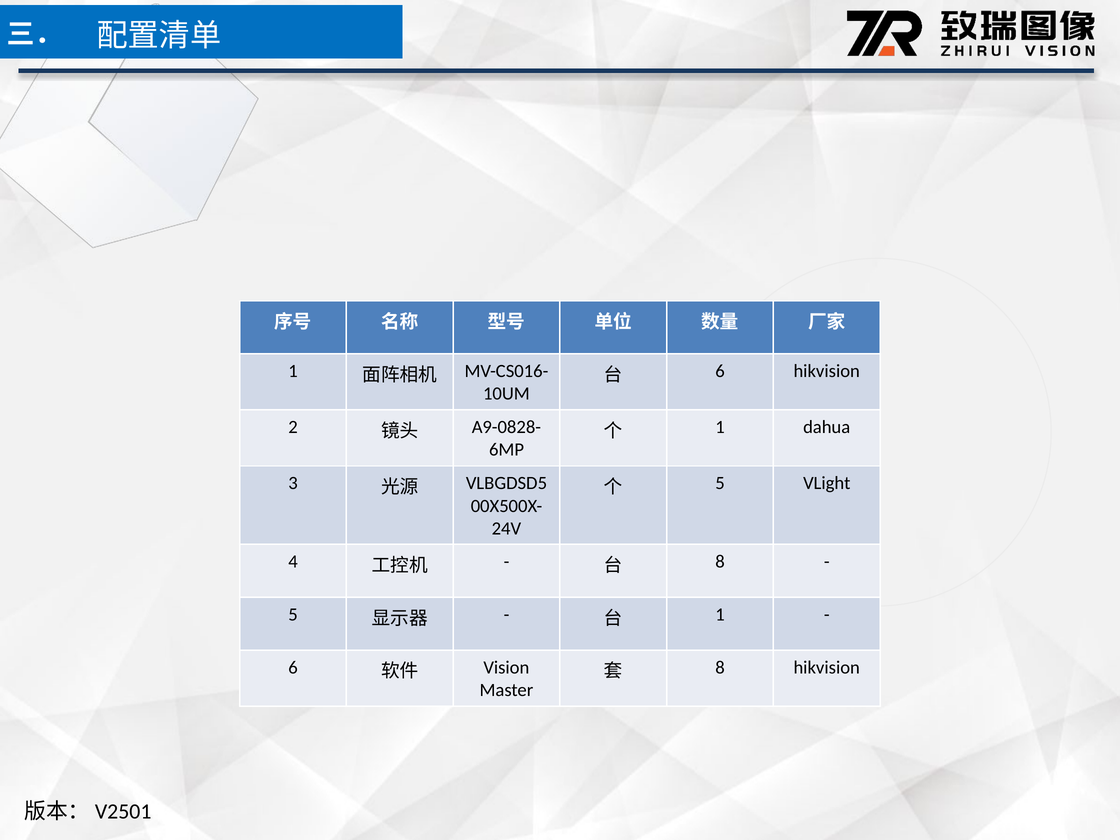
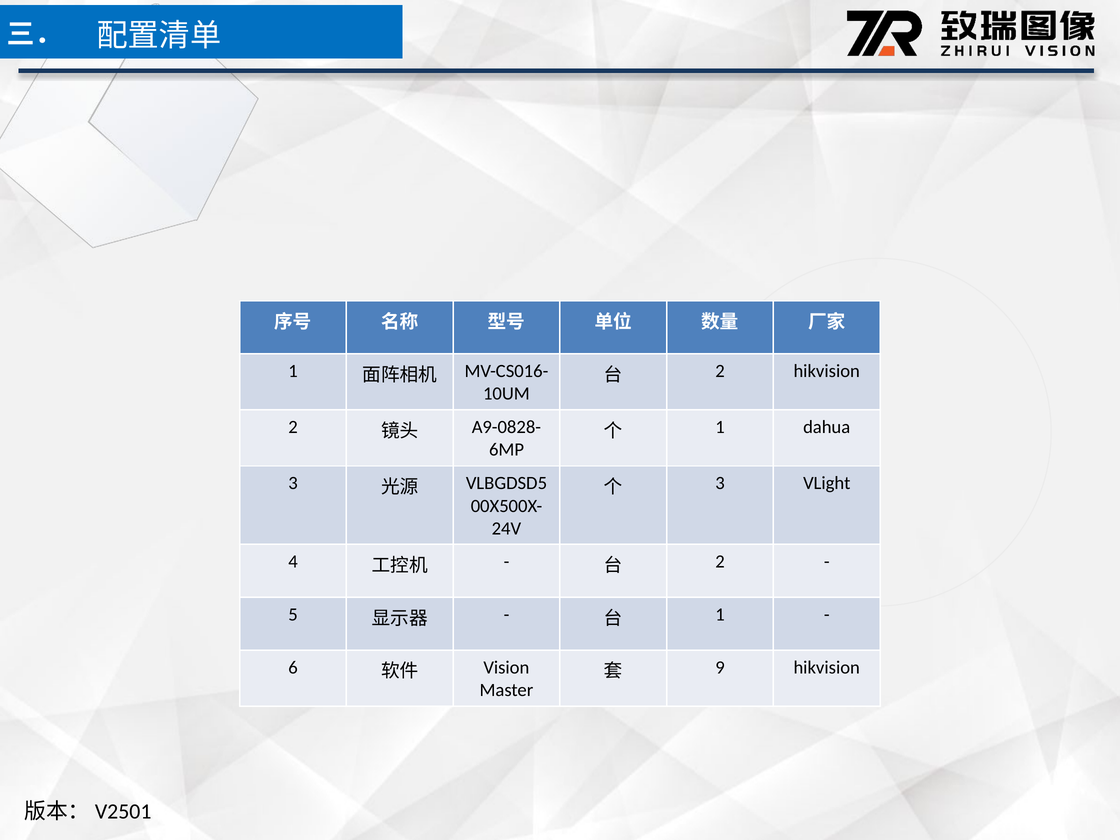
6: 6 -> 2 (720, 371)
5: 5 -> 3 (720, 483)
8: 8 -> 2 (720, 562)
8: 8 -> 9 (720, 667)
